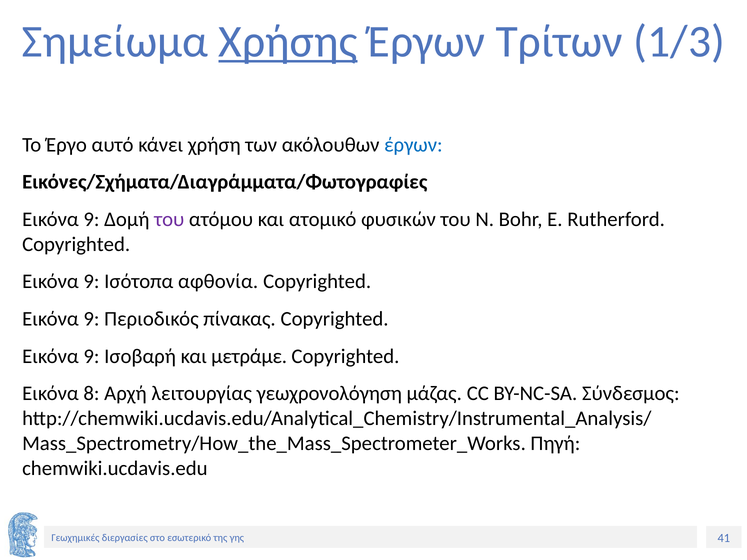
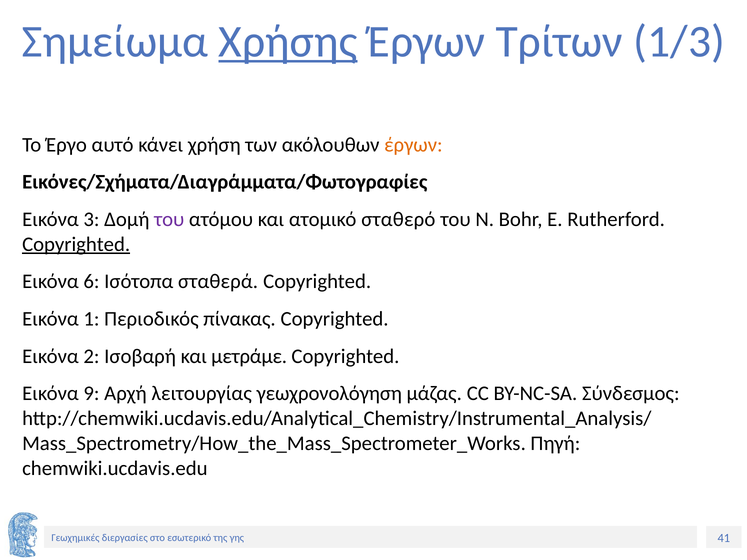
έργων colour: blue -> orange (413, 145)
9: 9 -> 3 (92, 220)
φυσικών: φυσικών -> σταθερό (398, 220)
Copyrighted underline: none -> present (76, 244)
9: 9 -> 6 (92, 282)
αφθονία: αφθονία -> σταθερά (218, 282)
9: 9 -> 1 (92, 319)
9: 9 -> 2 (92, 356)
8: 8 -> 9 (92, 394)
